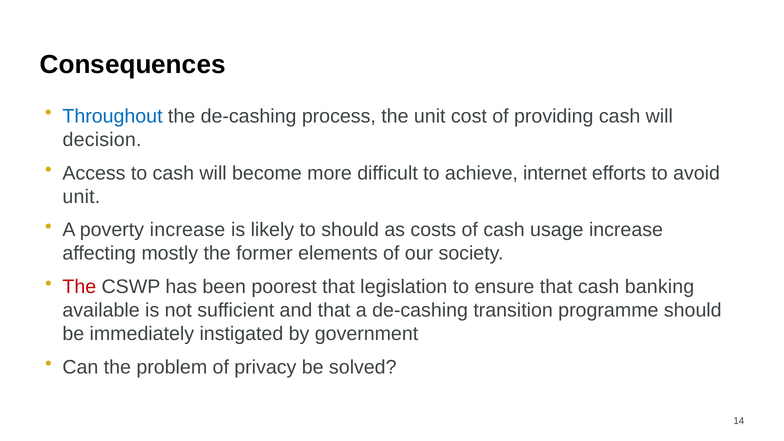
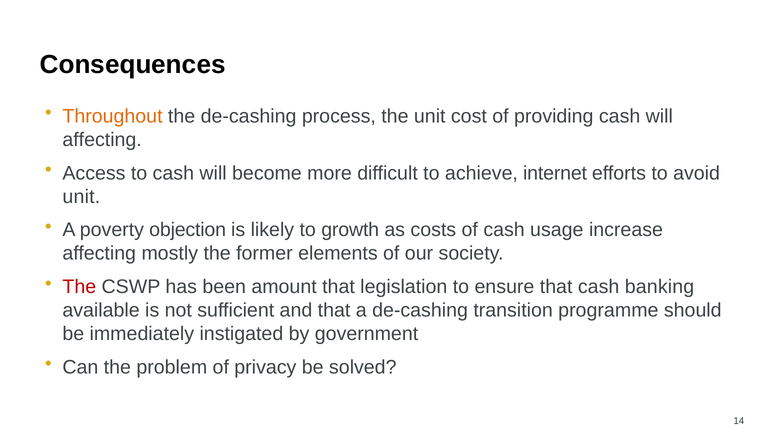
Throughout colour: blue -> orange (113, 116)
decision: decision -> affecting (102, 140)
poverty increase: increase -> objection (188, 230)
to should: should -> growth (350, 230)
poorest: poorest -> amount (284, 287)
